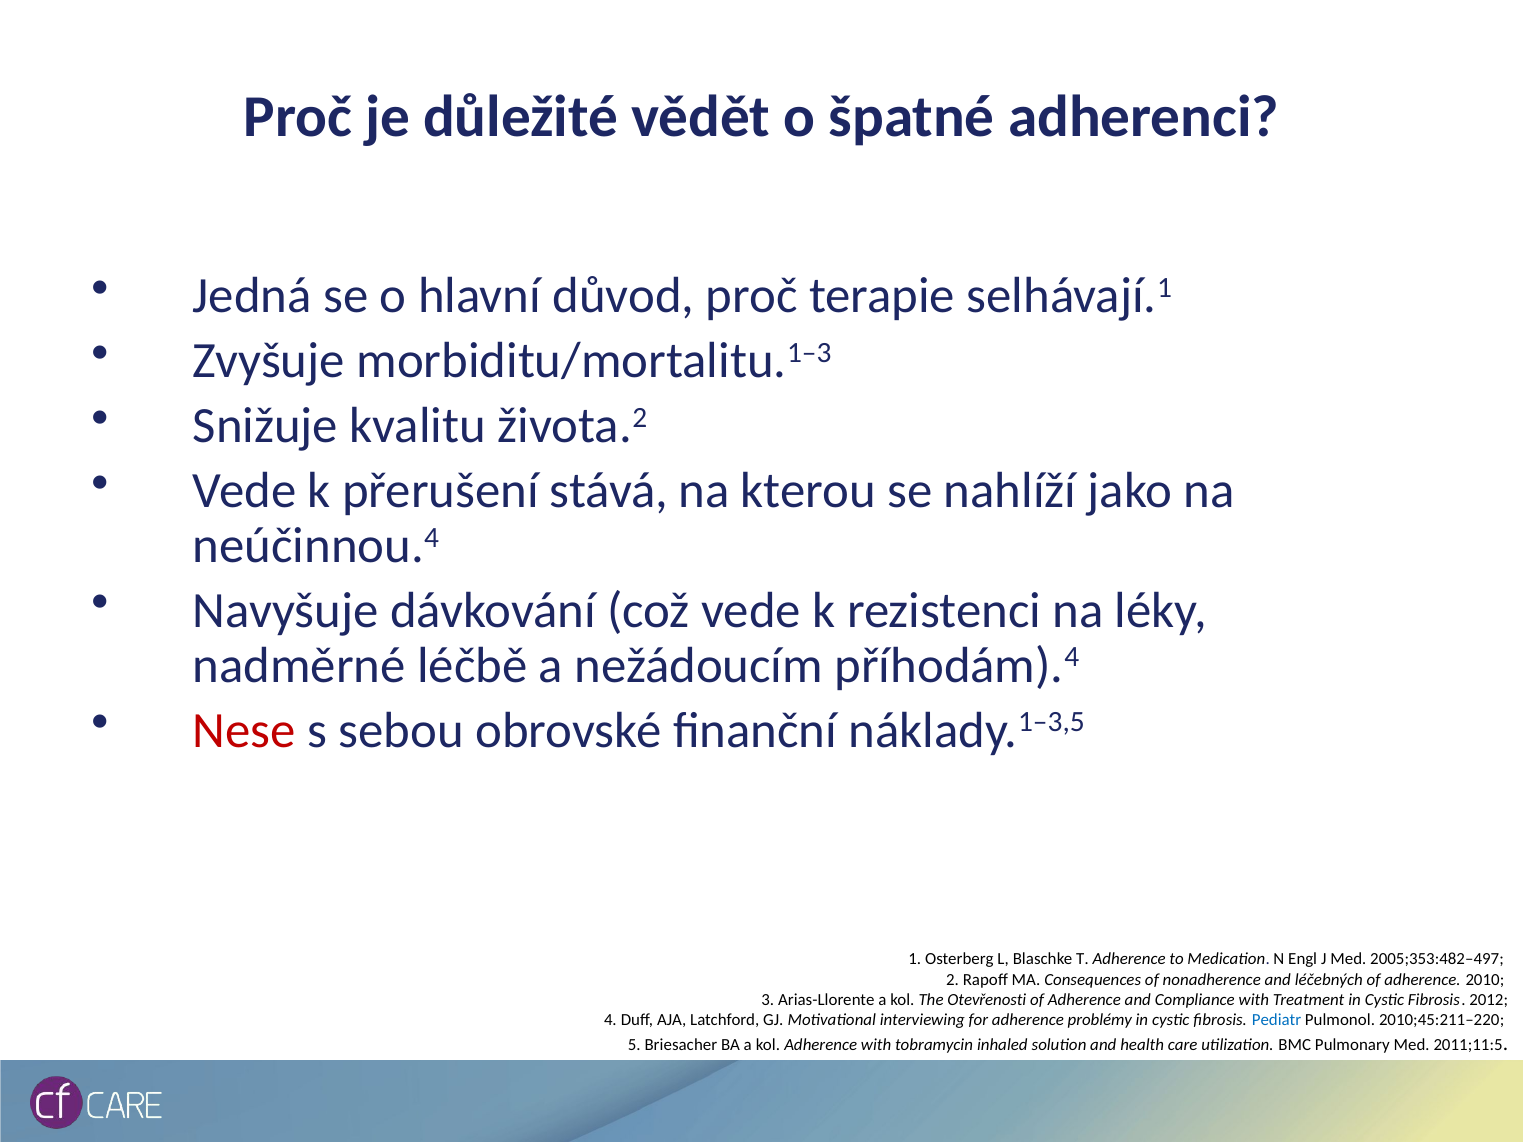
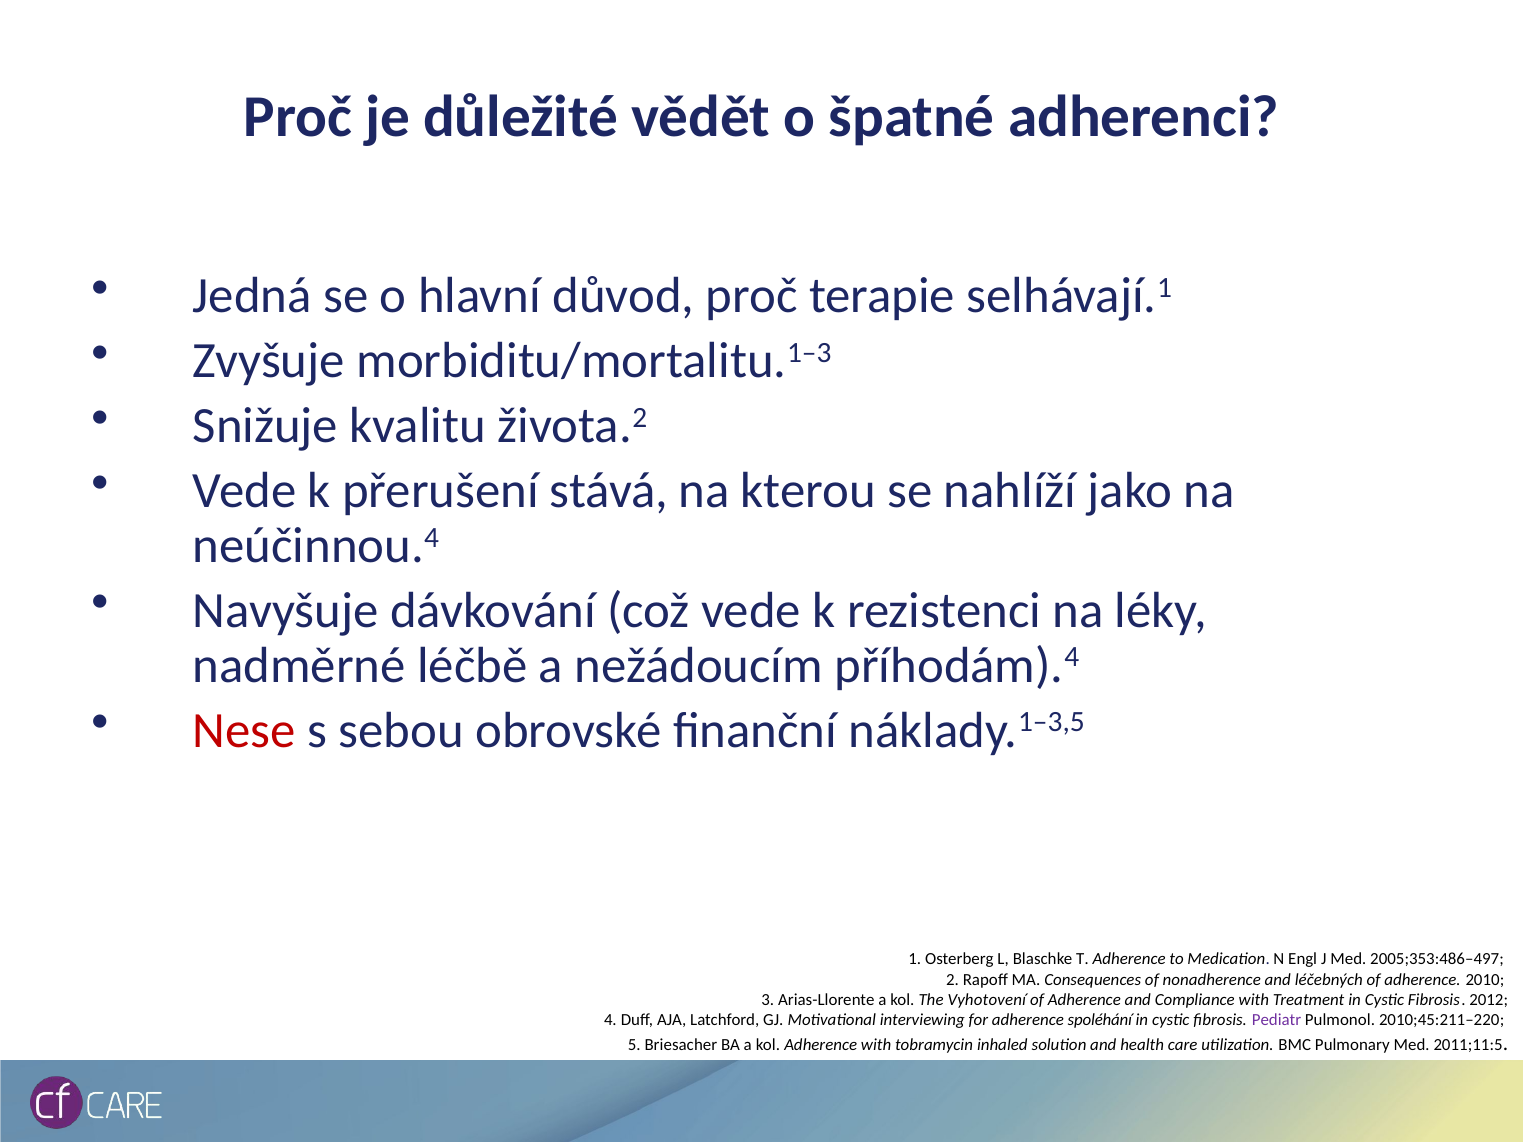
2005;353:482–497: 2005;353:482–497 -> 2005;353:486–497 (1437, 959)
Otevřenosti: Otevřenosti -> Vyhotovení (987, 1000)
problémy: problémy -> spoléhání (1100, 1020)
Pediatr colour: blue -> purple (1277, 1020)
